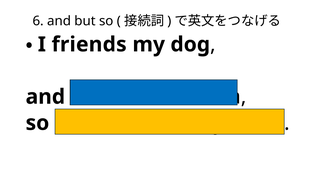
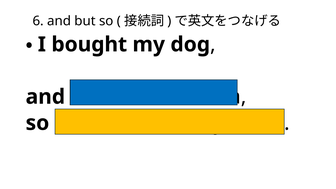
friends: friends -> bought (89, 44)
